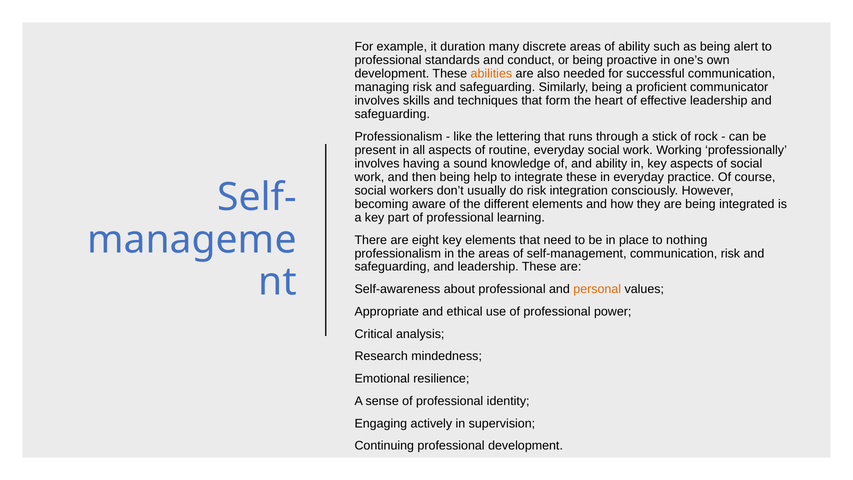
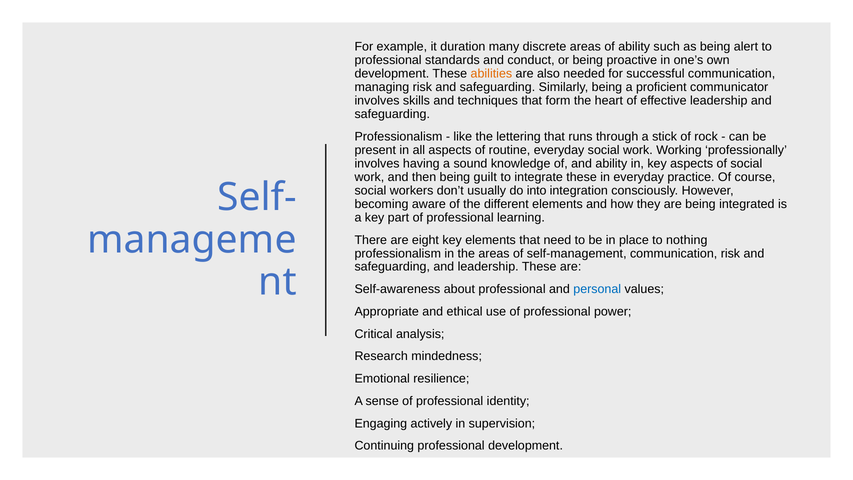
help: help -> guilt (485, 177)
do risk: risk -> into (537, 191)
personal colour: orange -> blue (597, 289)
